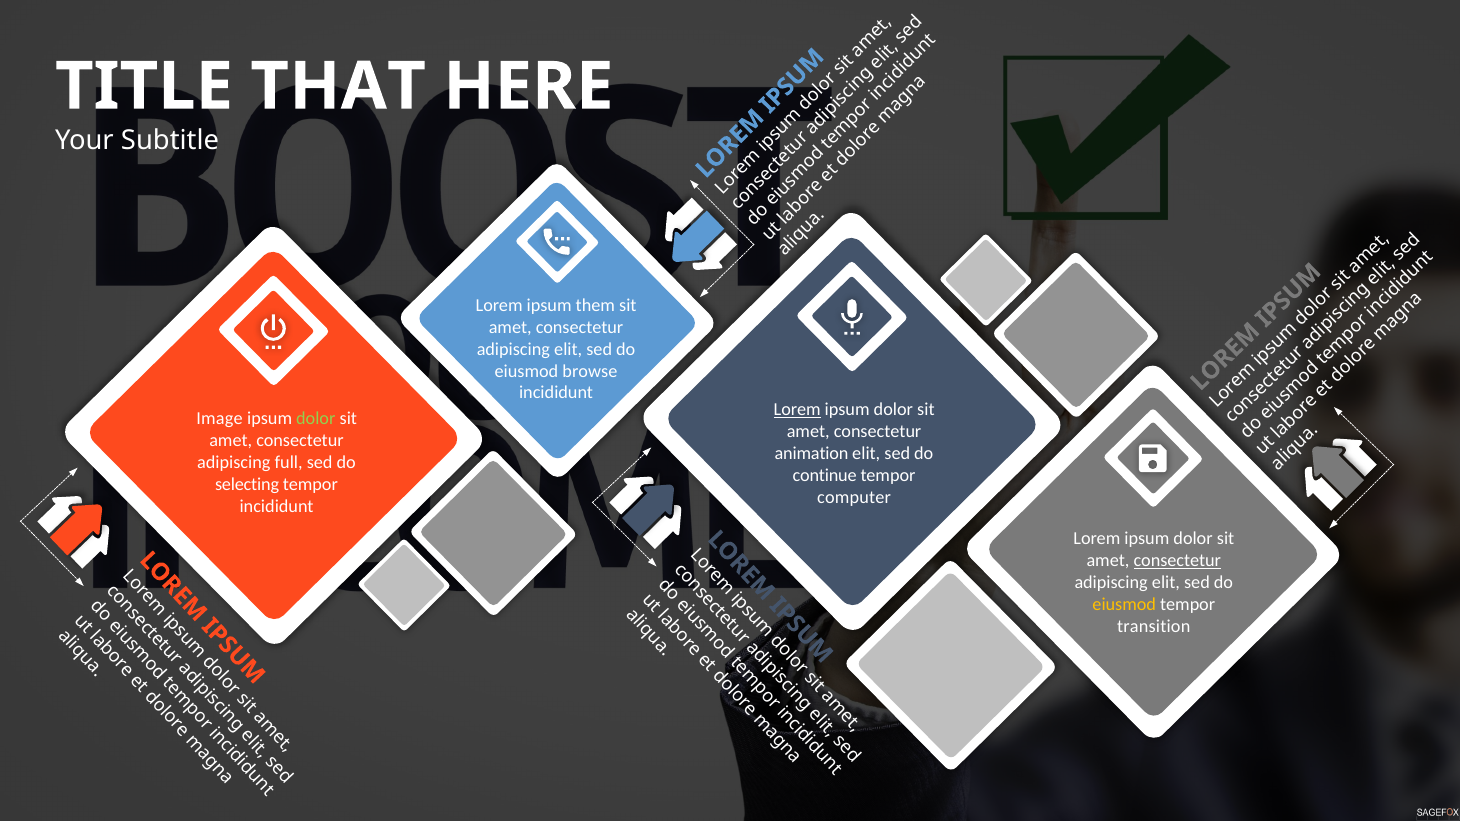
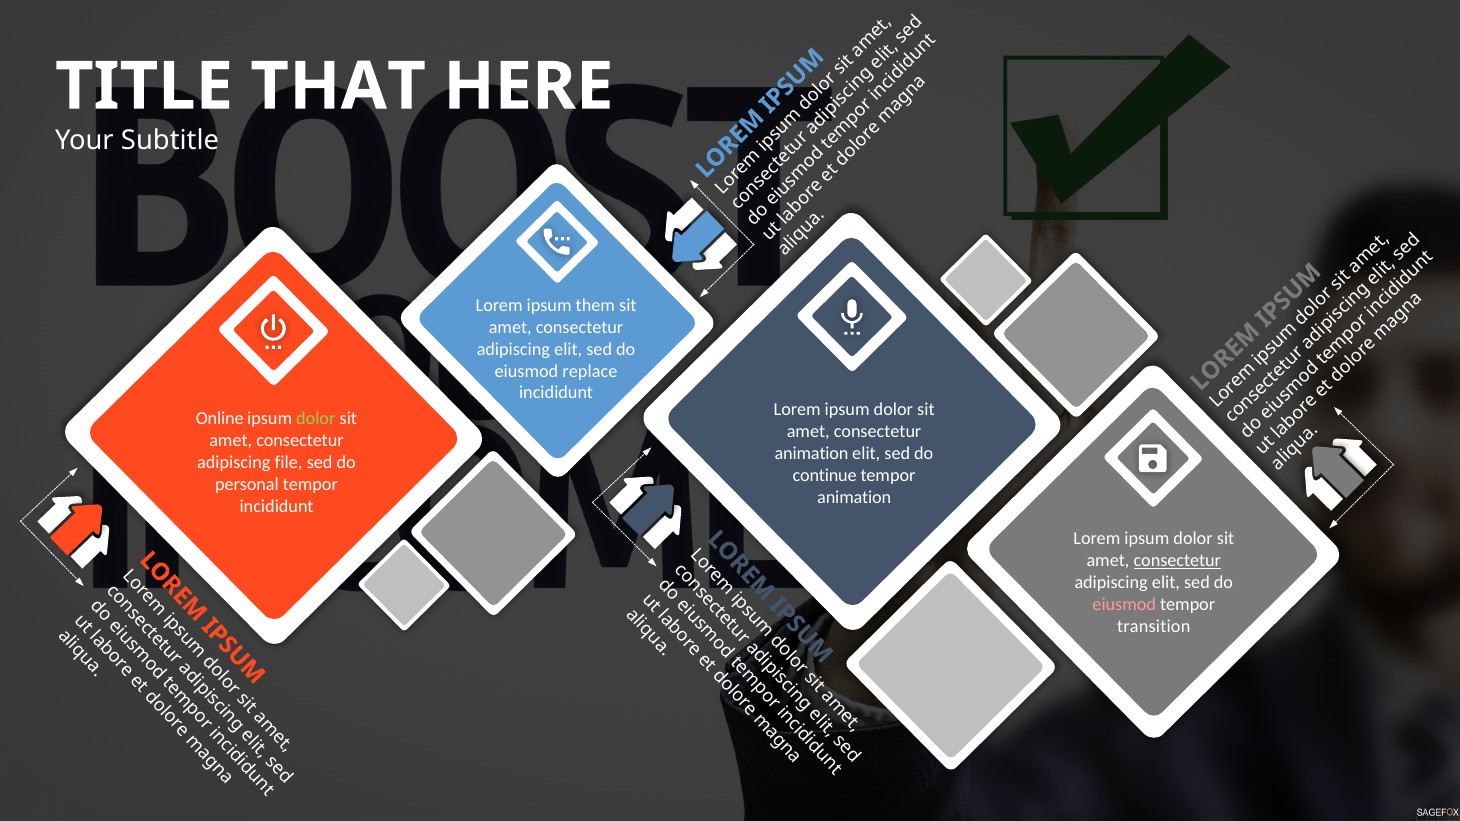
browse: browse -> replace (590, 371)
Lorem underline: present -> none (797, 410)
Image: Image -> Online (220, 419)
full: full -> file (289, 463)
selecting: selecting -> personal (247, 485)
computer: computer -> animation (854, 497)
eiusmod colour: yellow -> pink (1124, 604)
